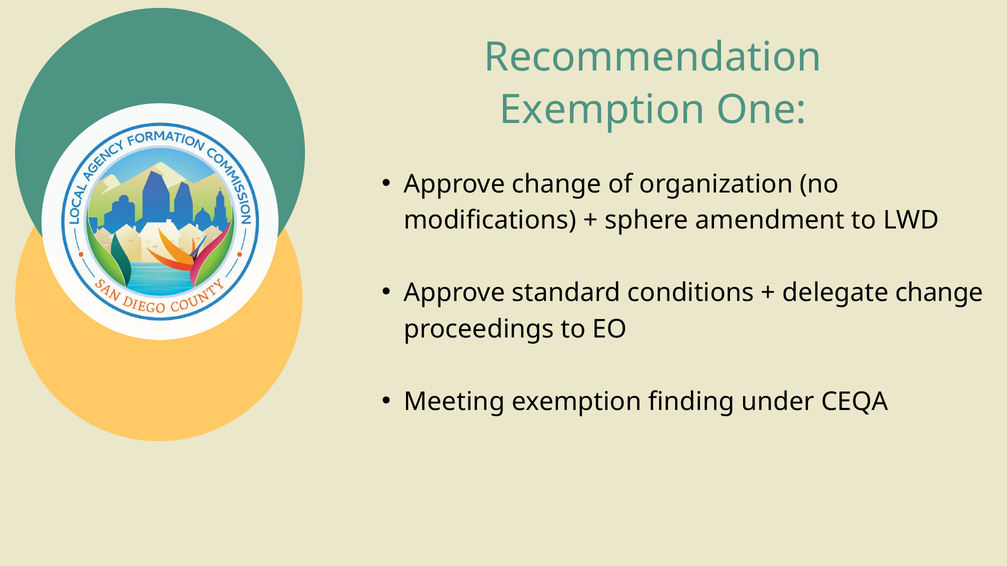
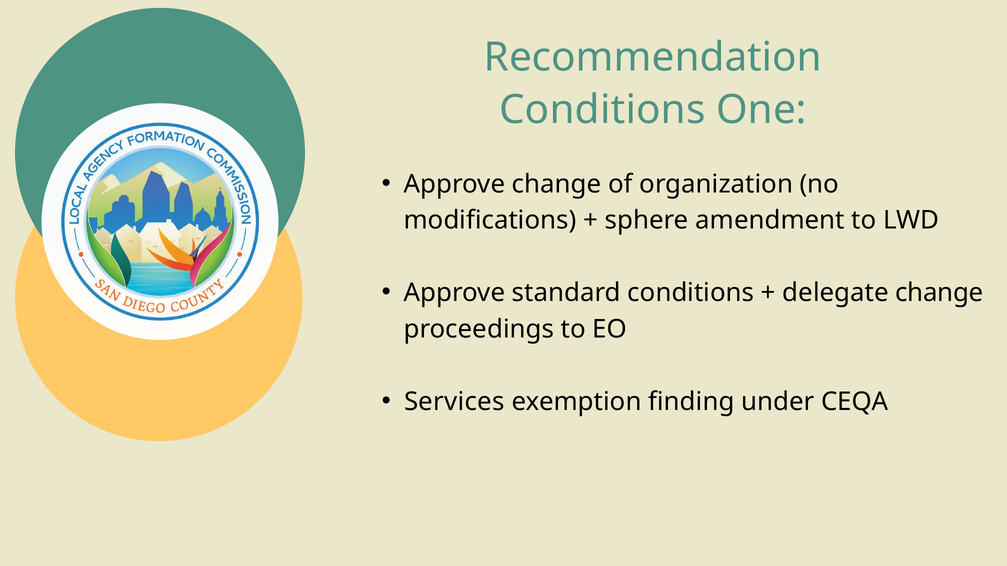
Exemption: Exemption -> Conditions (602, 110)
Meeting: Meeting -> Services (454, 402)
